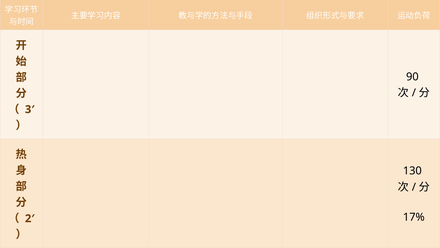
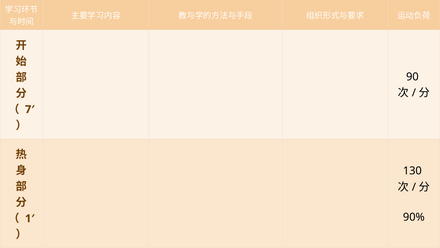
3′: 3′ -> 7′ (30, 109)
17%: 17% -> 90% (414, 217)
2′: 2′ -> 1′ (30, 218)
